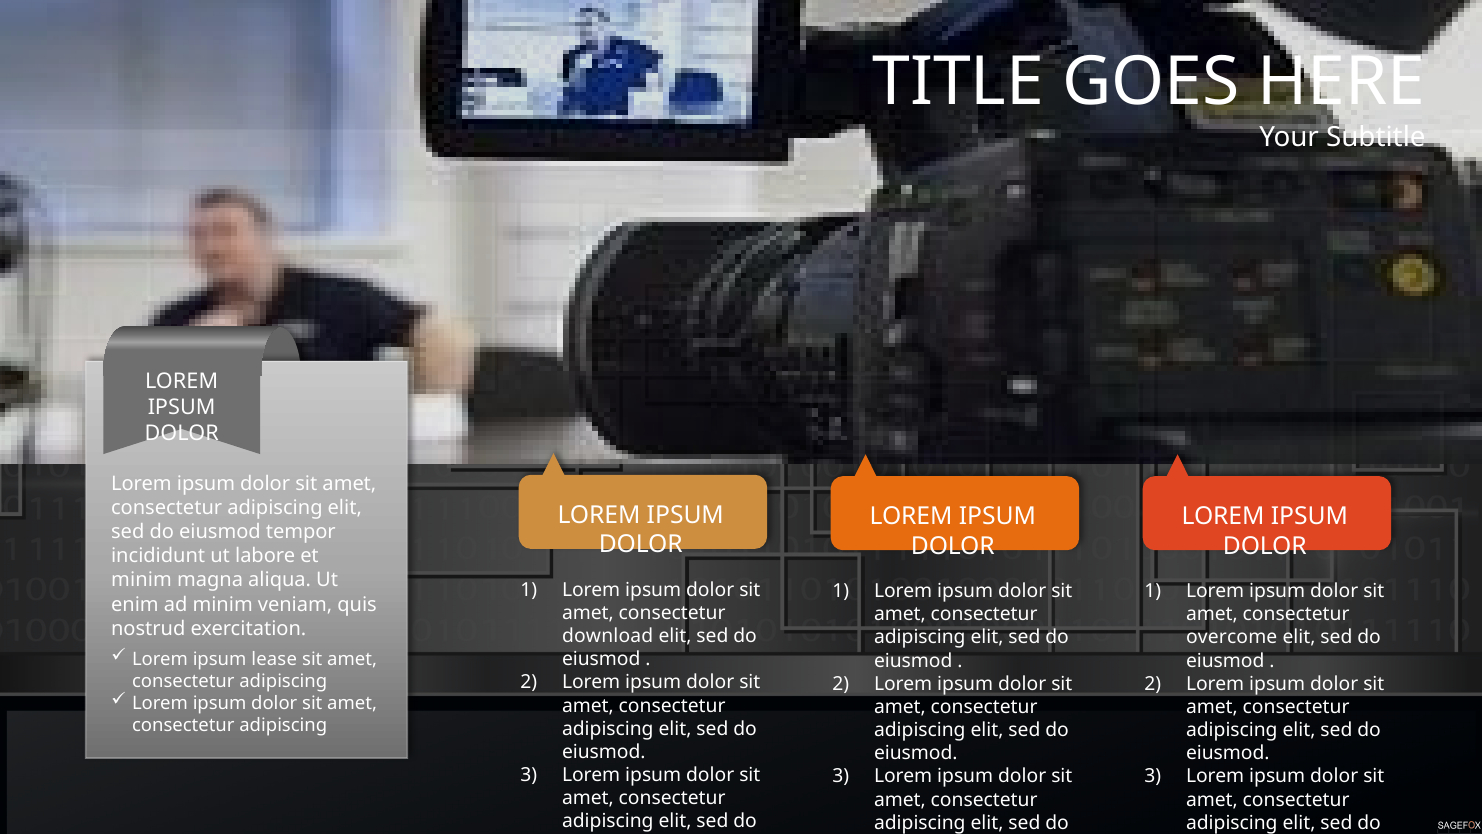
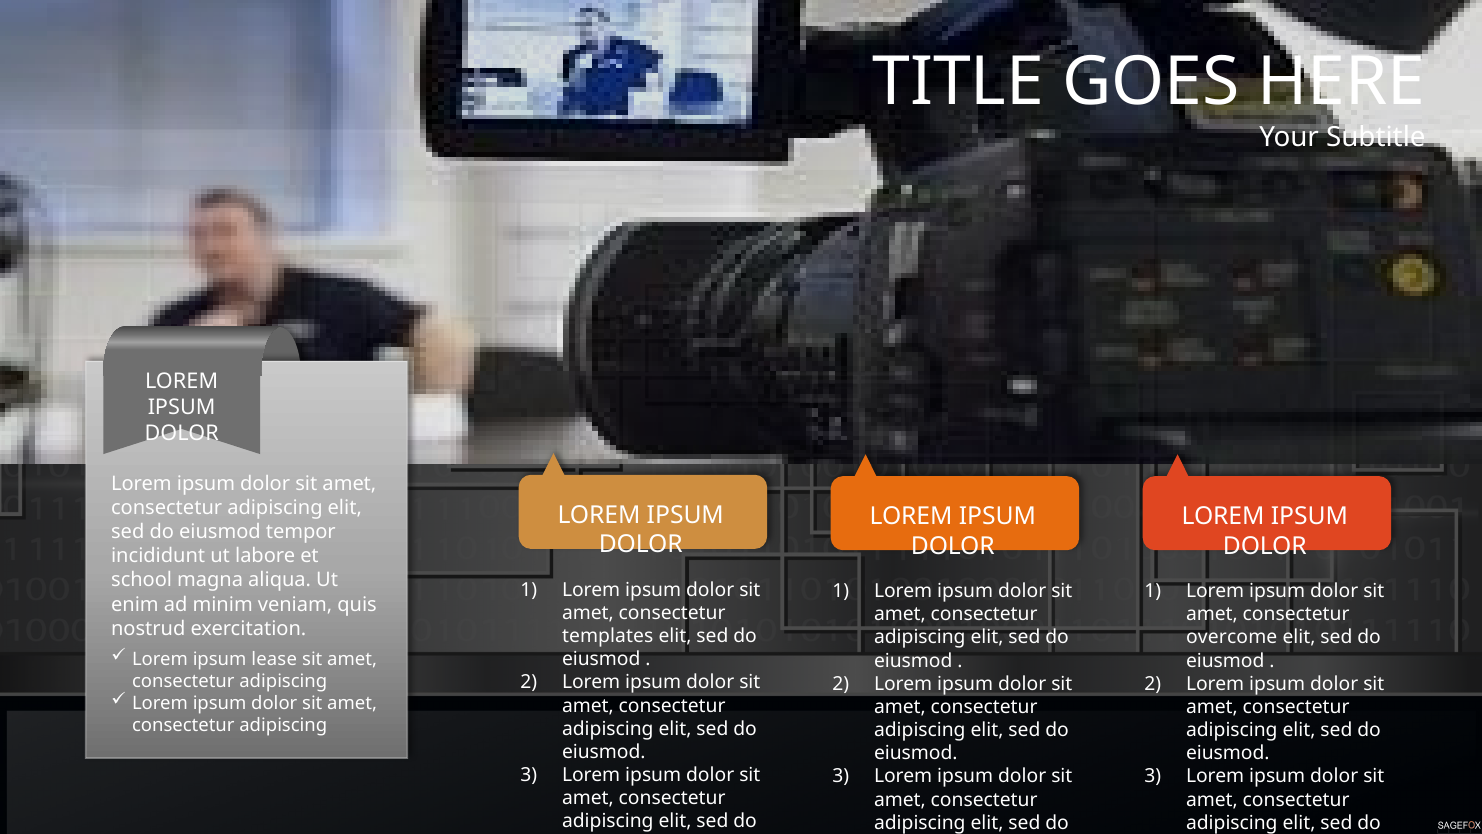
minim: minim -> school (142, 580)
download: download -> templates (608, 636)
